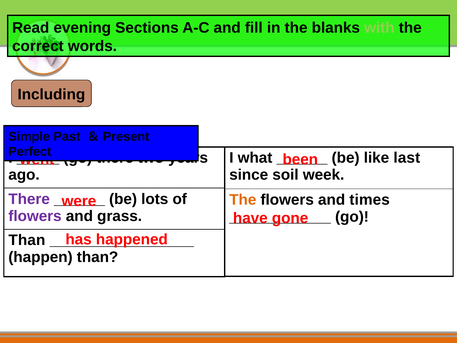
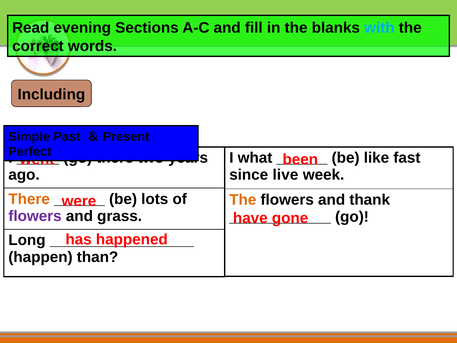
with colour: light green -> light blue (379, 28)
last: last -> fast (407, 158)
soil: soil -> live (285, 175)
There colour: purple -> orange (29, 199)
times: times -> thank (370, 200)
Than: Than -> Long (27, 240)
